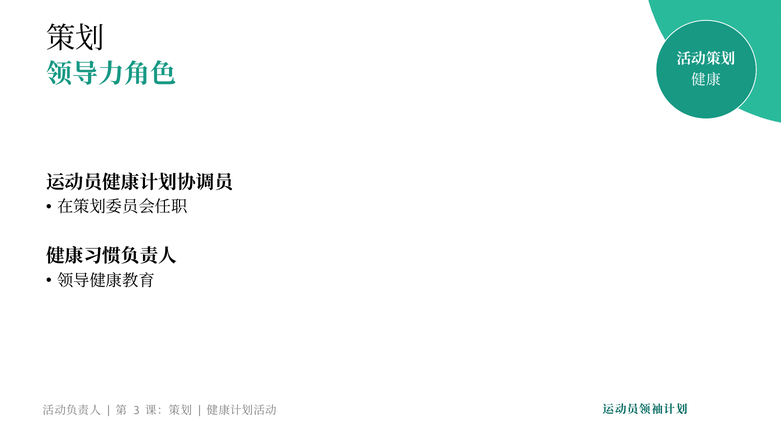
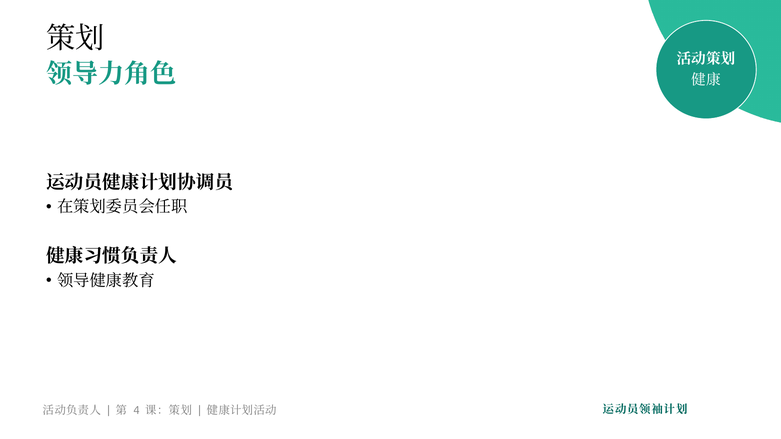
3: 3 -> 4 (137, 411)
